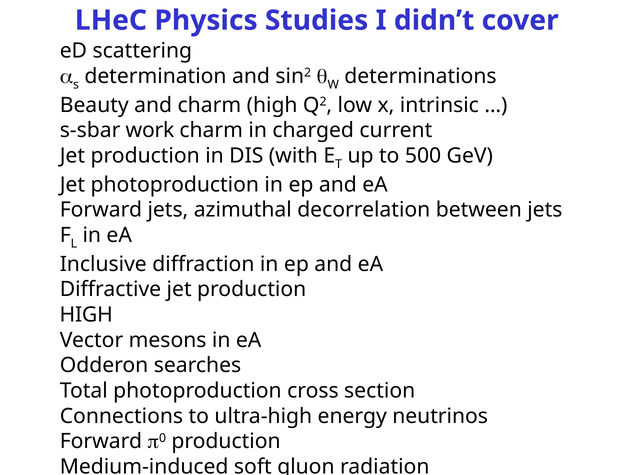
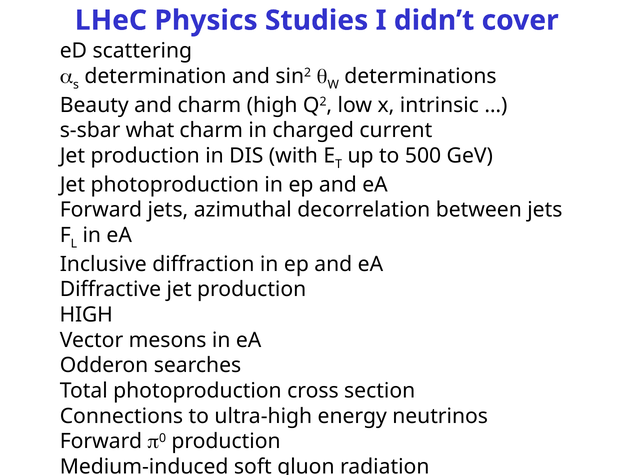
work: work -> what (150, 131)
